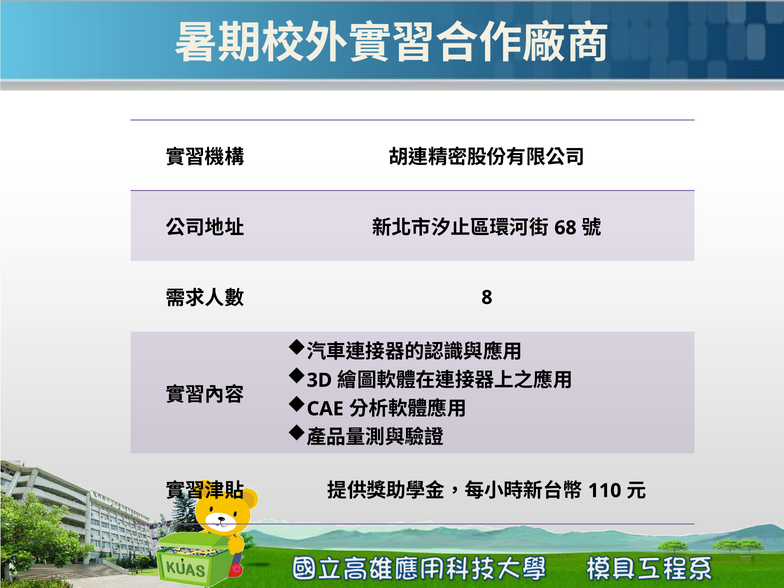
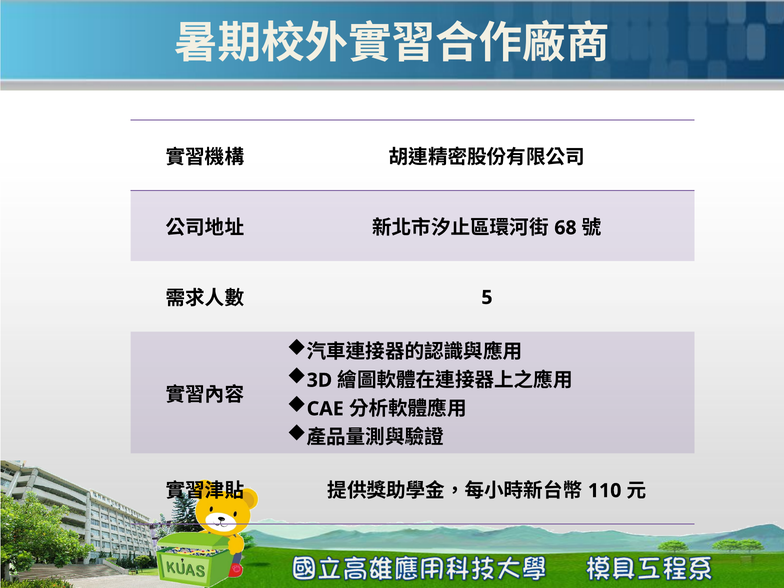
8: 8 -> 5 (487, 298)
